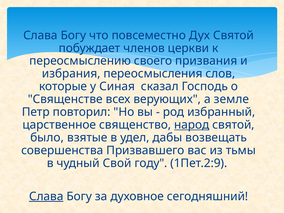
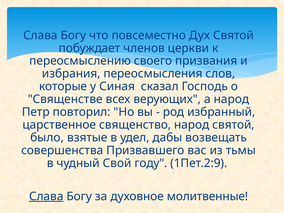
а земле: земле -> народ (231, 99)
народ underline: present -> none (192, 125)
сегодняшний: сегодняшний -> молитвенные (208, 196)
